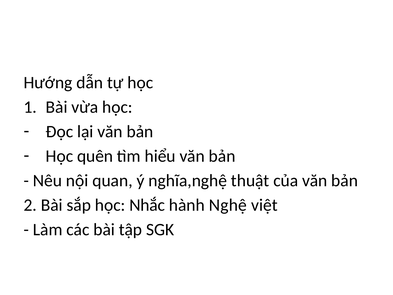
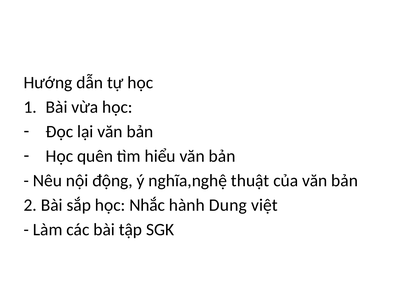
quan: quan -> động (113, 180)
Nghệ: Nghệ -> Dung (228, 205)
